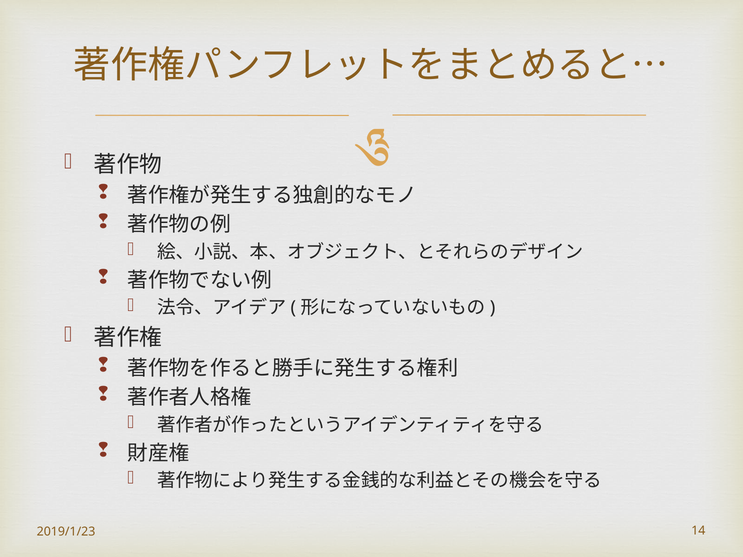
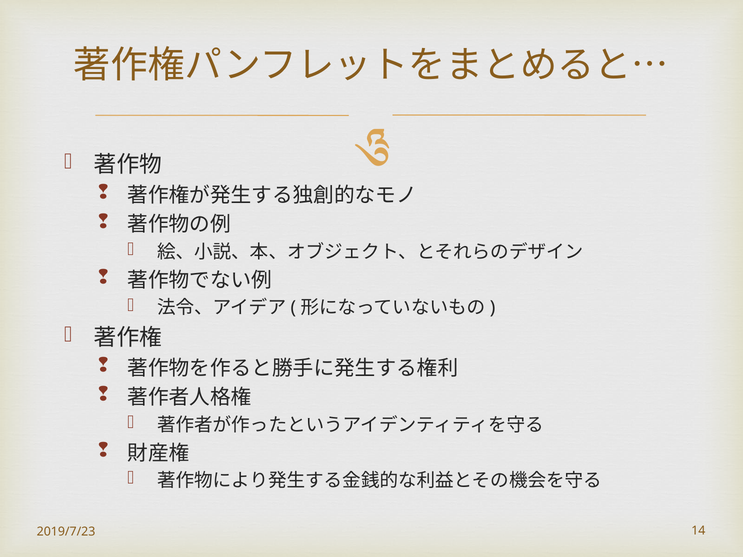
2019/1/23: 2019/1/23 -> 2019/7/23 (66, 532)
